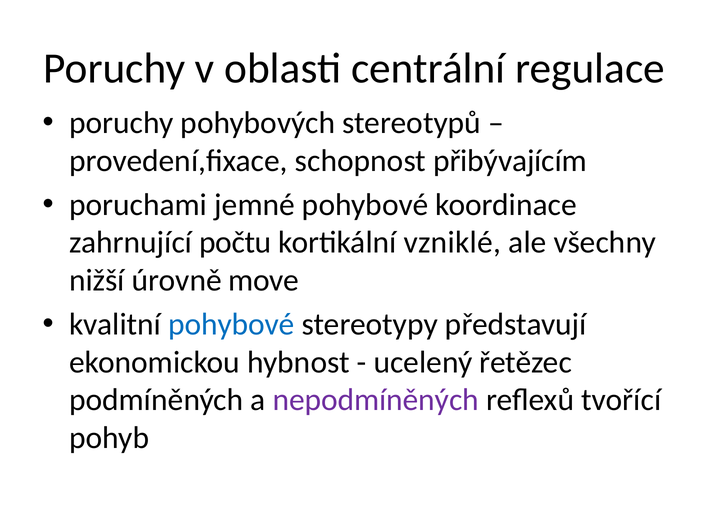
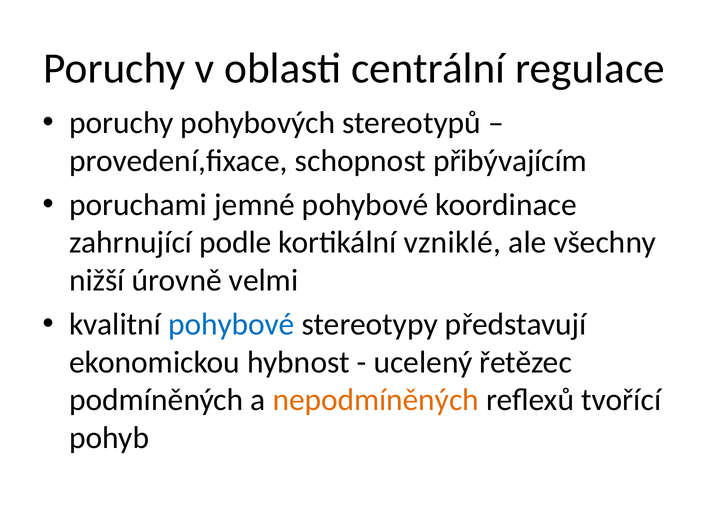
počtu: počtu -> podle (235, 243)
move: move -> velmi (264, 281)
nepodmíněných colour: purple -> orange (376, 401)
